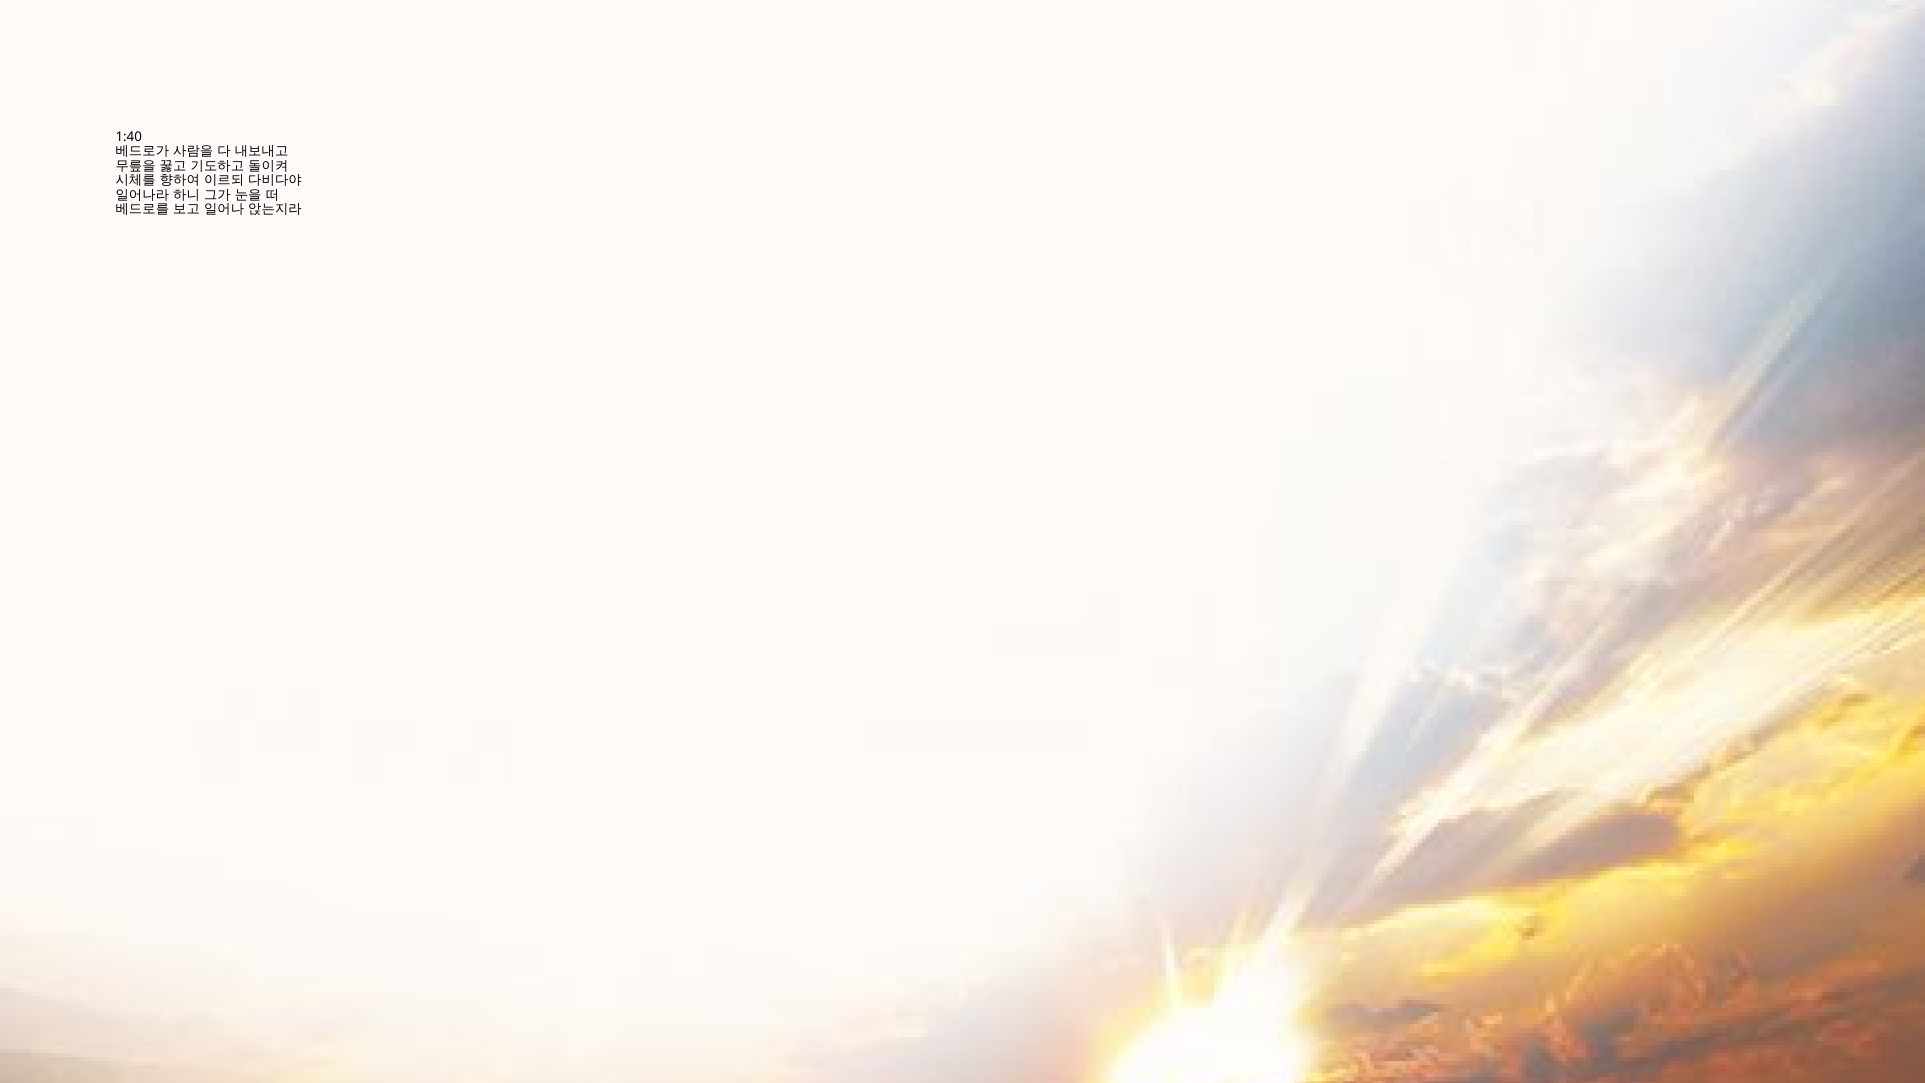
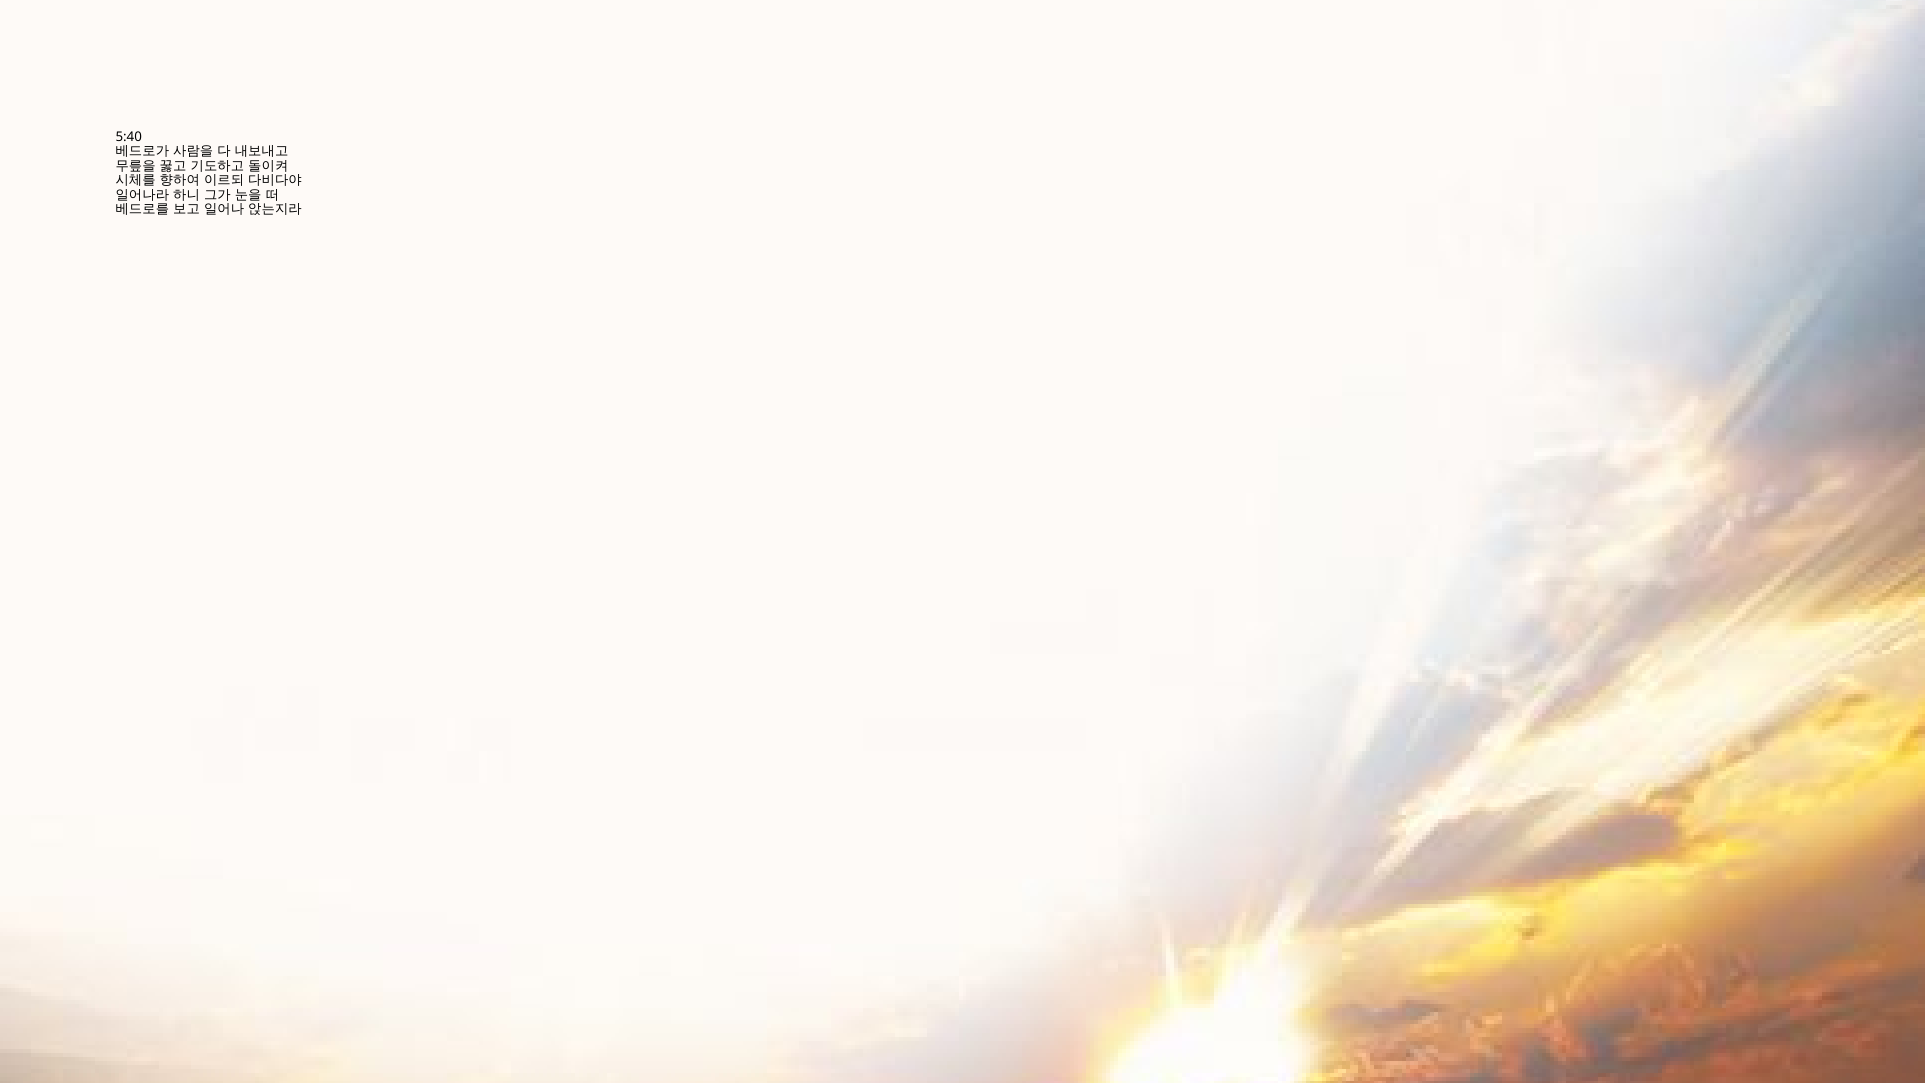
1:40: 1:40 -> 5:40 (129, 137)
